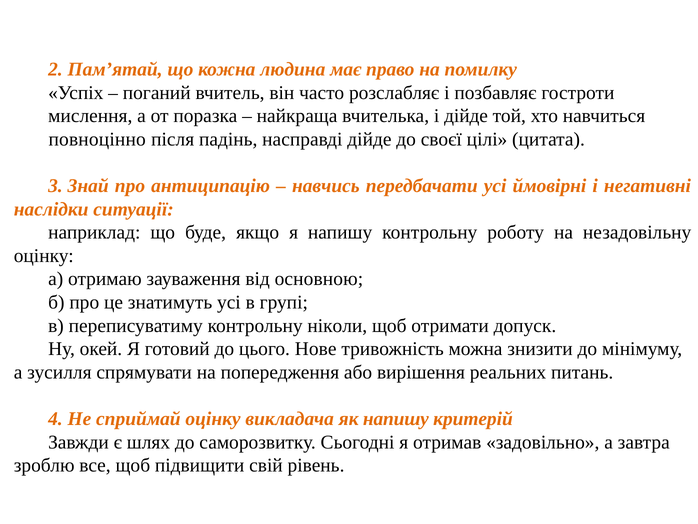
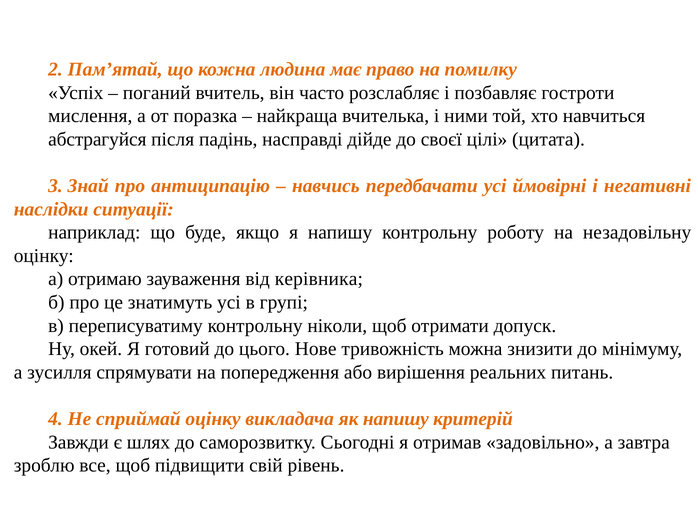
і дійде: дійде -> ними (466, 116)
повноцінно: повноцінно -> абстрагуйся (97, 139)
основною: основною -> керівника (319, 279)
